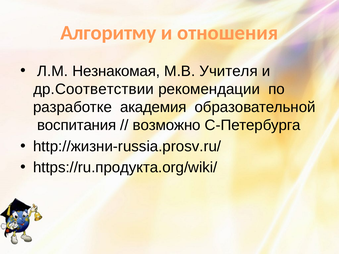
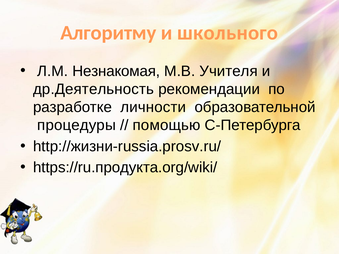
отношения: отношения -> школьного (228, 33)
др.Соответствии: др.Соответствии -> др.Деятельность (94, 89)
академия: академия -> личности (153, 107)
воспитания: воспитания -> процедуры (77, 125)
возможно: возможно -> помощью (167, 125)
